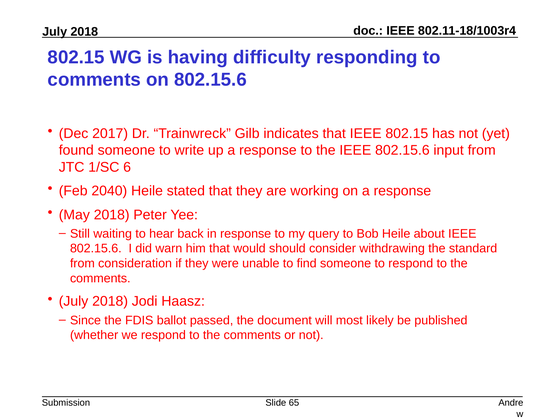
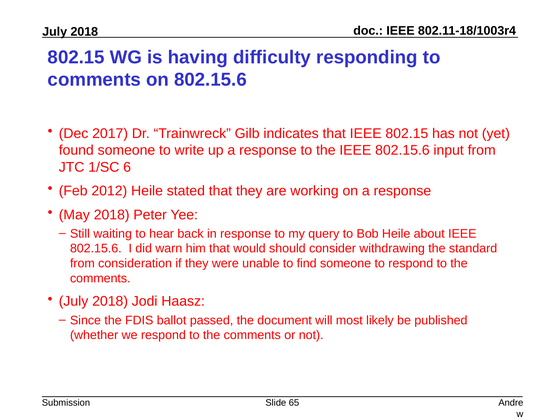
2040: 2040 -> 2012 (109, 191)
